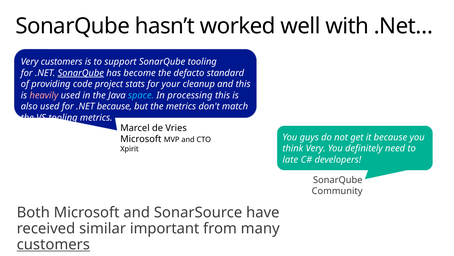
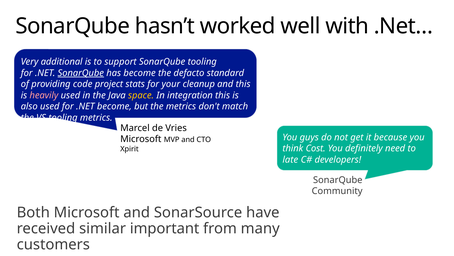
Very customers: customers -> additional (62, 62)
space colour: light blue -> yellow (141, 95)
processing: processing -> integration (190, 95)
.NET because: because -> become (114, 106)
think Very: Very -> Cost (316, 148)
customers underline: present -> none (53, 244)
